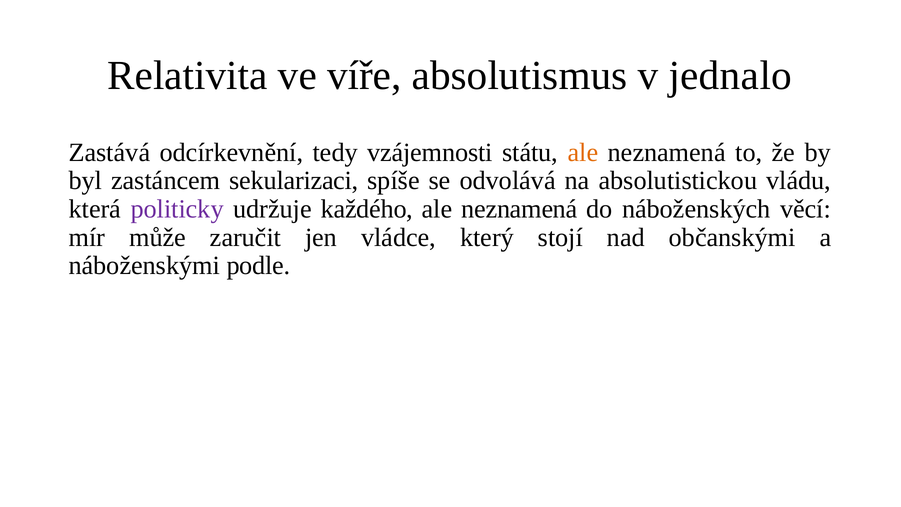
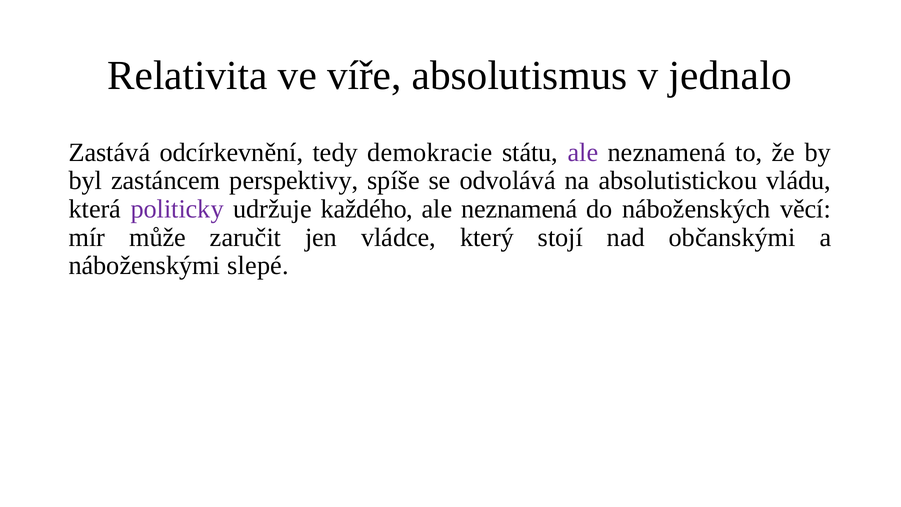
vzájemnosti: vzájemnosti -> demokracie (430, 152)
ale colour: orange -> purple (583, 152)
sekularizaci: sekularizaci -> perspektivy (294, 181)
podle: podle -> slepé (258, 266)
